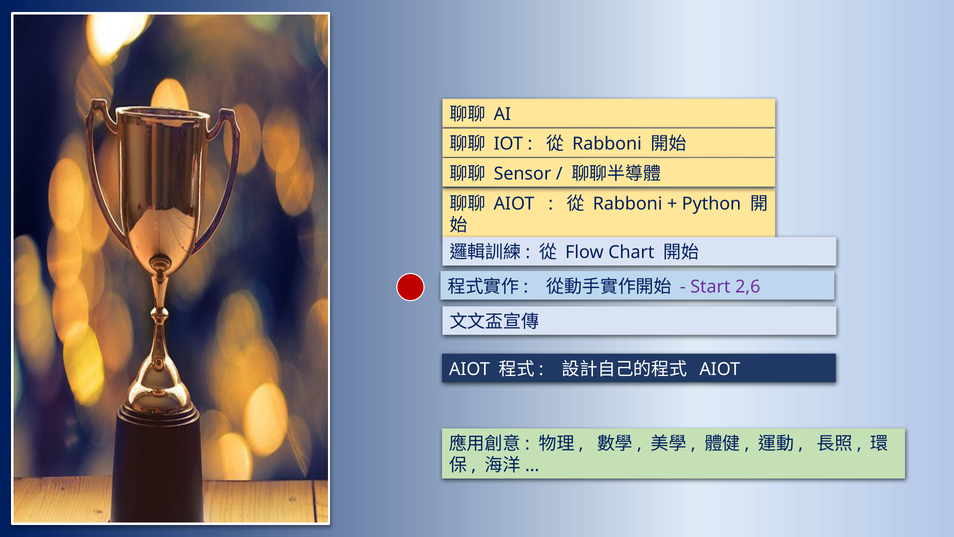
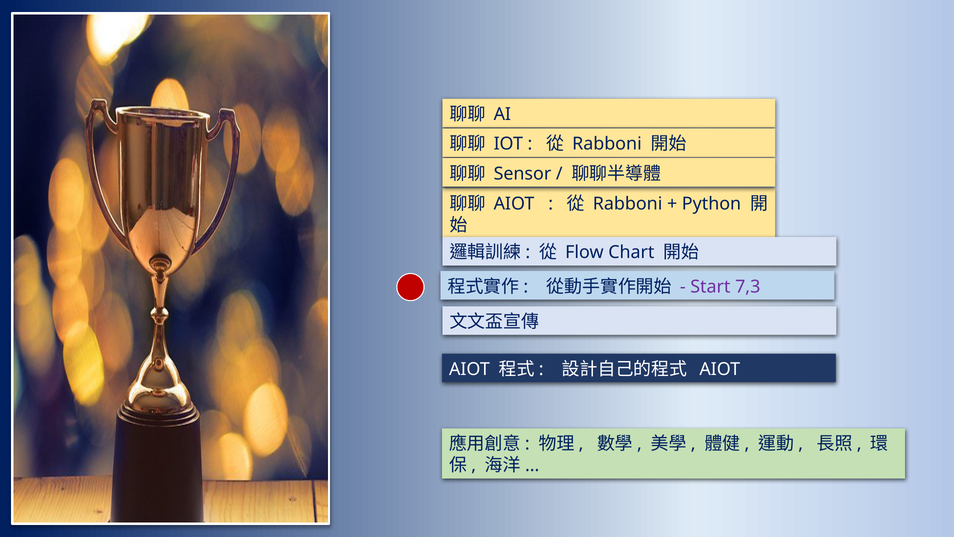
2,6: 2,6 -> 7,3 (748, 286)
